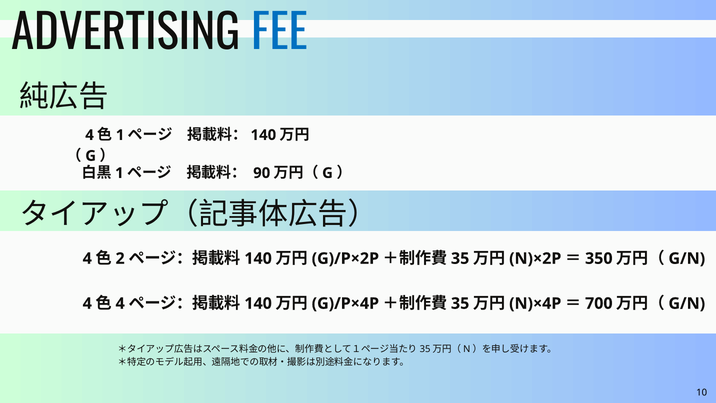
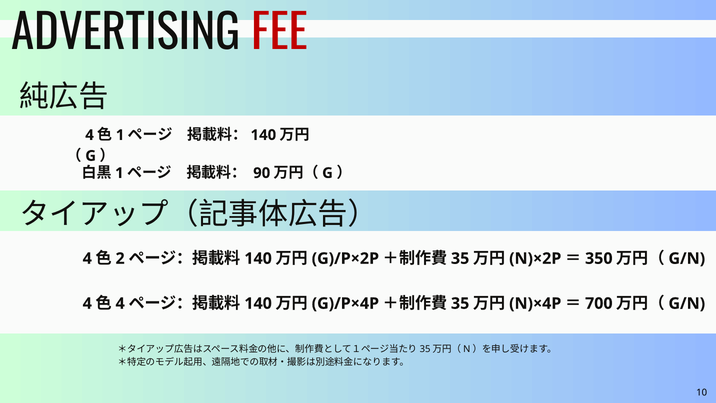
FEE colour: blue -> red (280, 34)
